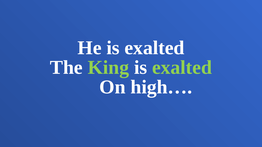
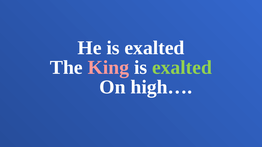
King colour: light green -> pink (108, 68)
